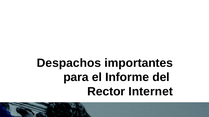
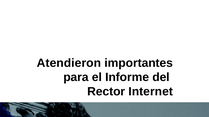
Despachos: Despachos -> Atendieron (69, 63)
